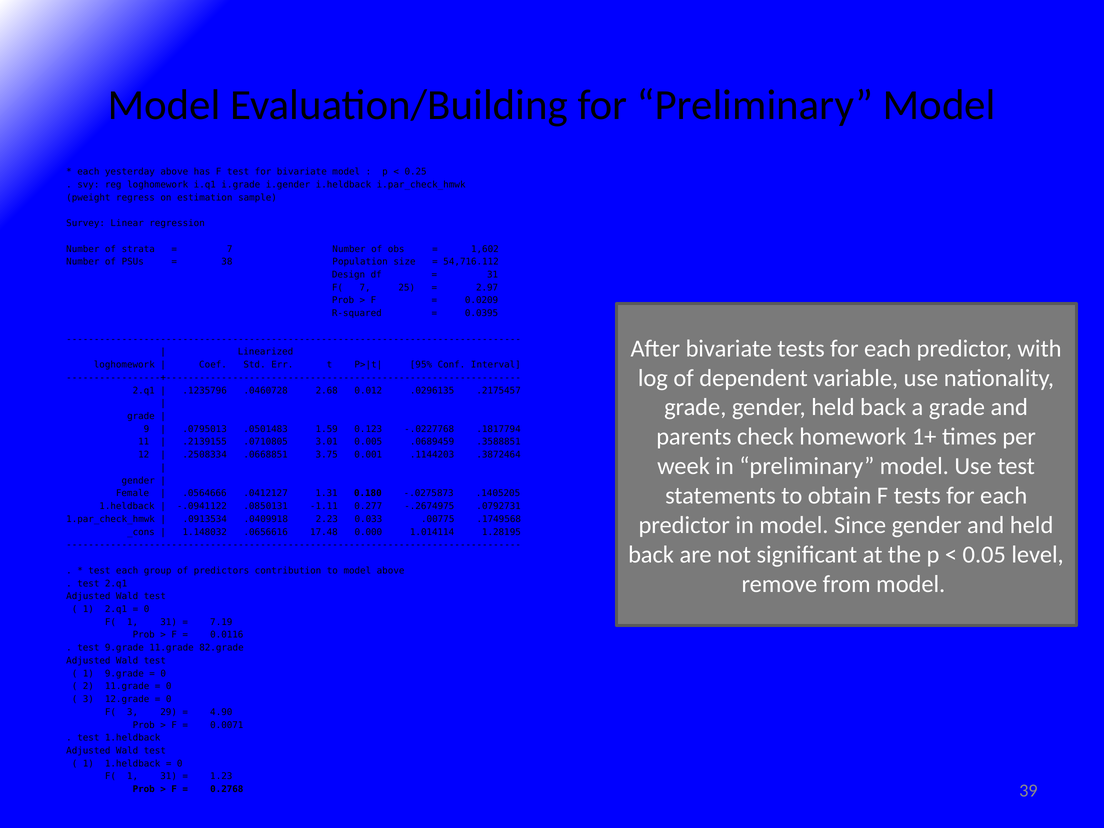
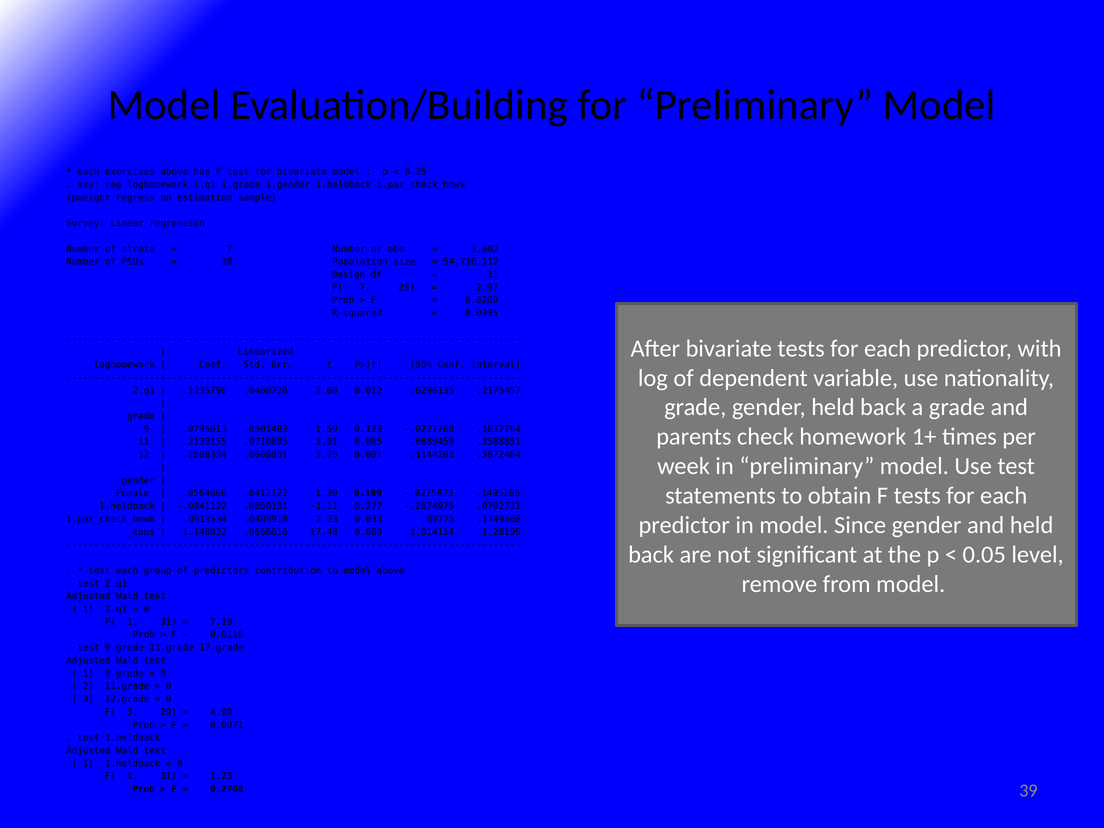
yesterday: yesterday -> exercises (130, 172)
1.31: 1.31 -> 1.30 (327, 493)
82.grade: 82.grade -> 17.grade (221, 648)
